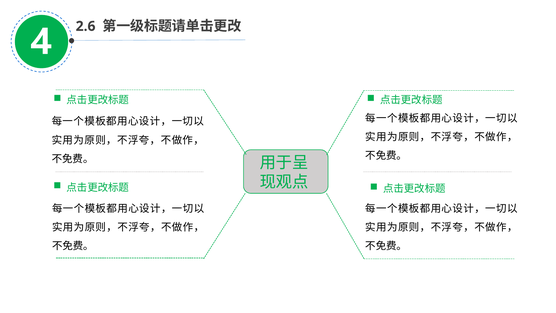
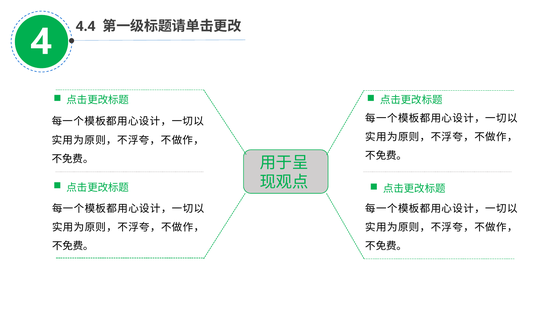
2.6: 2.6 -> 4.4 (86, 26)
